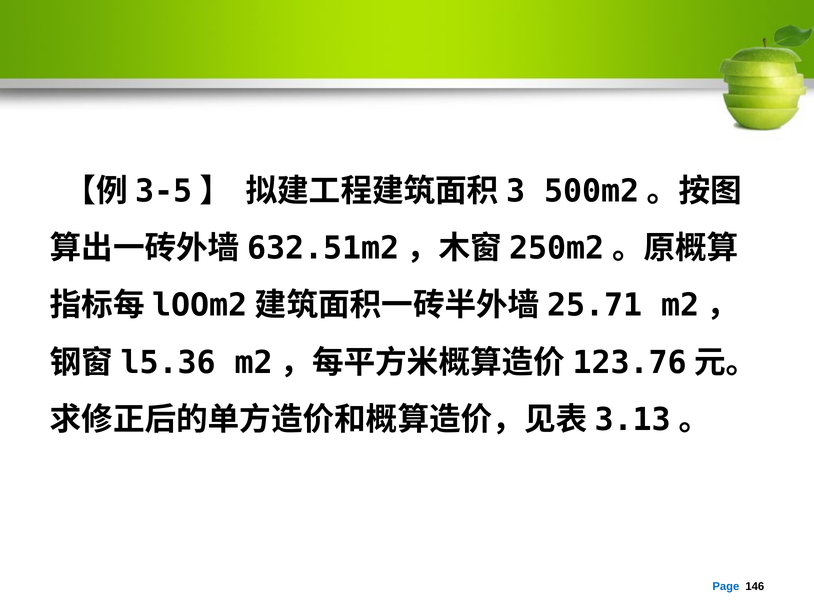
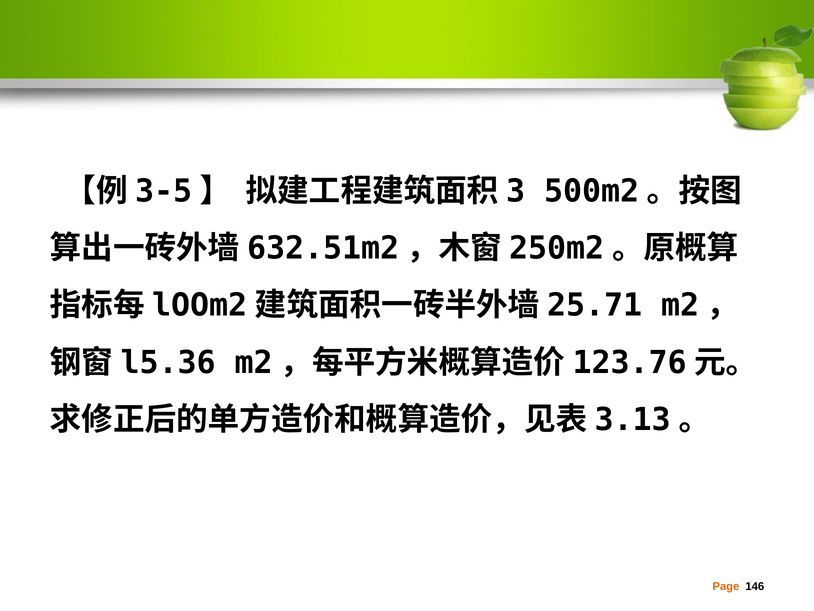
Page colour: blue -> orange (726, 586)
